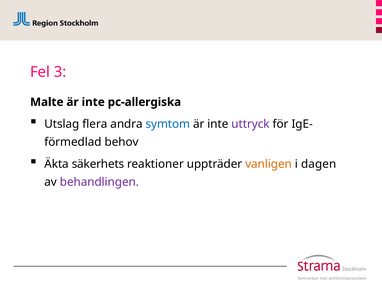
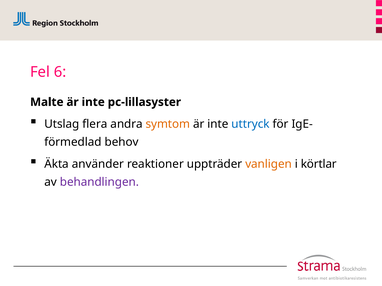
3: 3 -> 6 (60, 72)
pc-allergiska: pc-allergiska -> pc-lillasyster (144, 102)
symtom colour: blue -> orange (168, 124)
uttryck colour: purple -> blue (251, 124)
säkerhets: säkerhets -> använder (98, 164)
dagen: dagen -> körtlar (319, 164)
